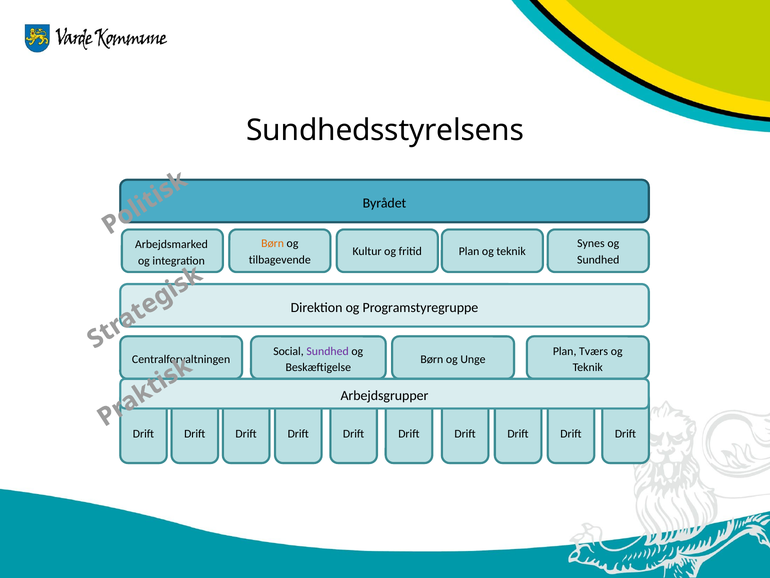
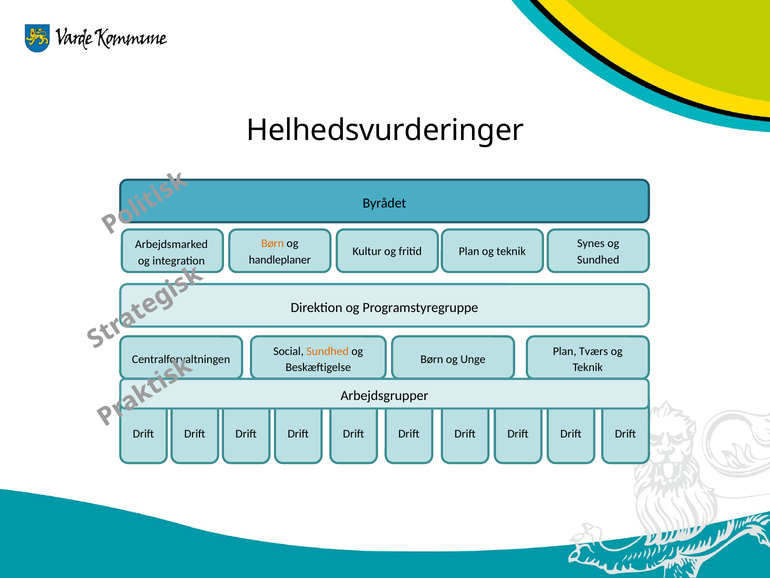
Sundhedsstyrelsens: Sundhedsstyrelsens -> Helhedsvurderinger (385, 130)
tilbagevende: tilbagevende -> handleplaner (280, 259)
Sundhed colour: purple -> orange (328, 351)
